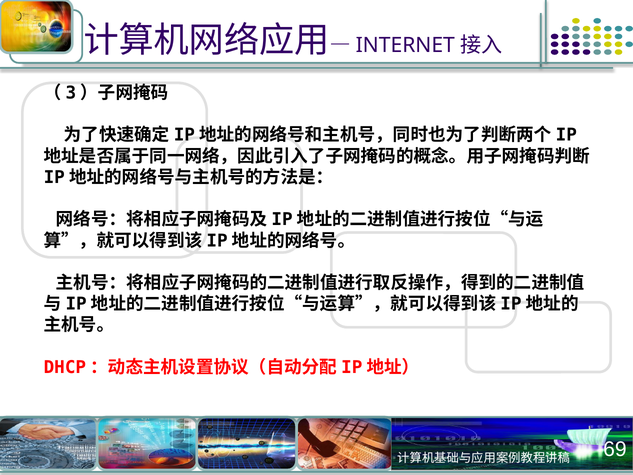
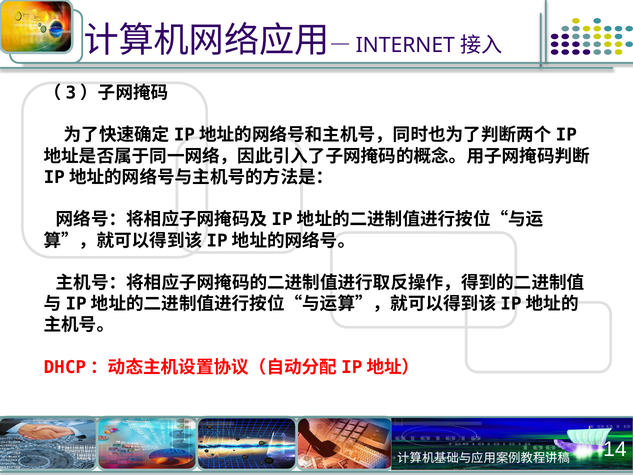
69: 69 -> 14 (615, 449)
